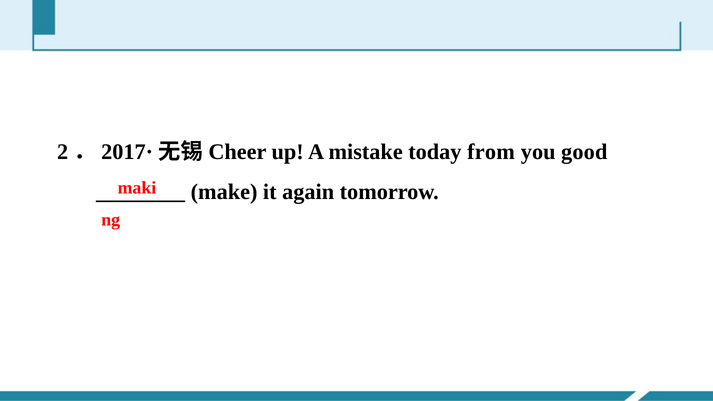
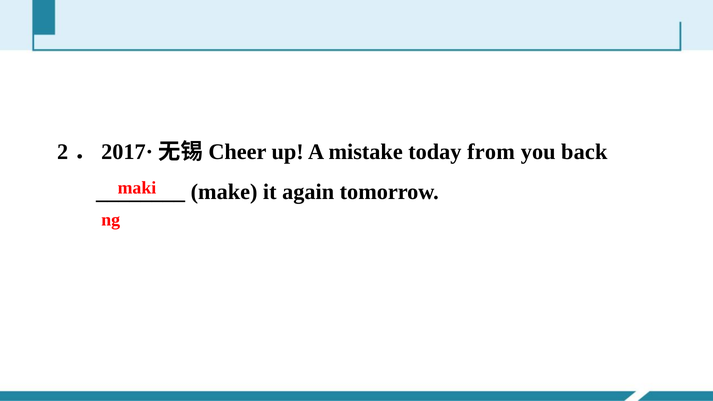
good: good -> back (584, 152)
